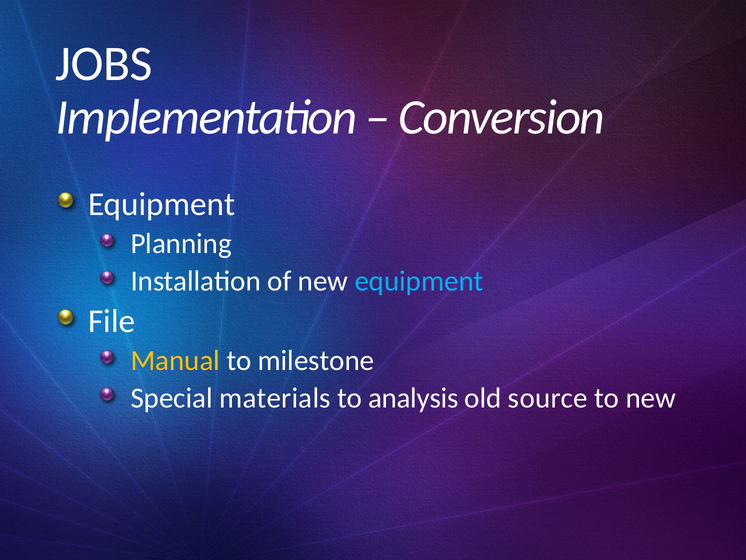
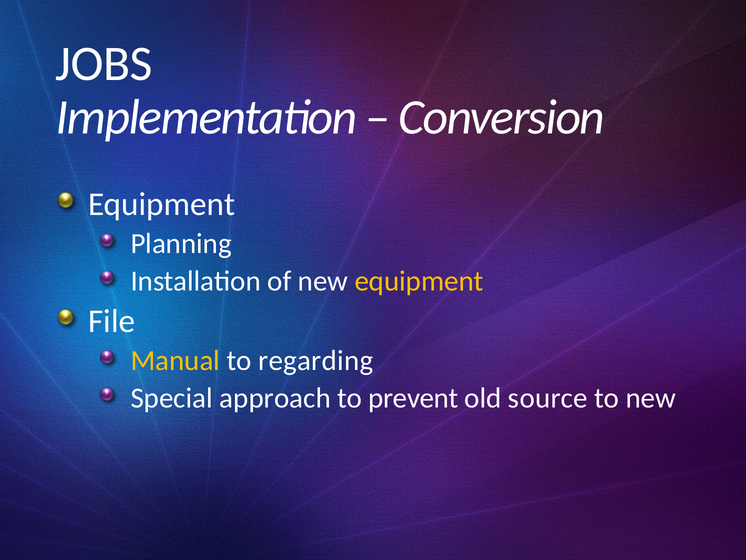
equipment colour: light blue -> yellow (419, 281)
milestone: milestone -> regarding (316, 360)
materials: materials -> approach (275, 398)
analysis: analysis -> prevent (413, 398)
